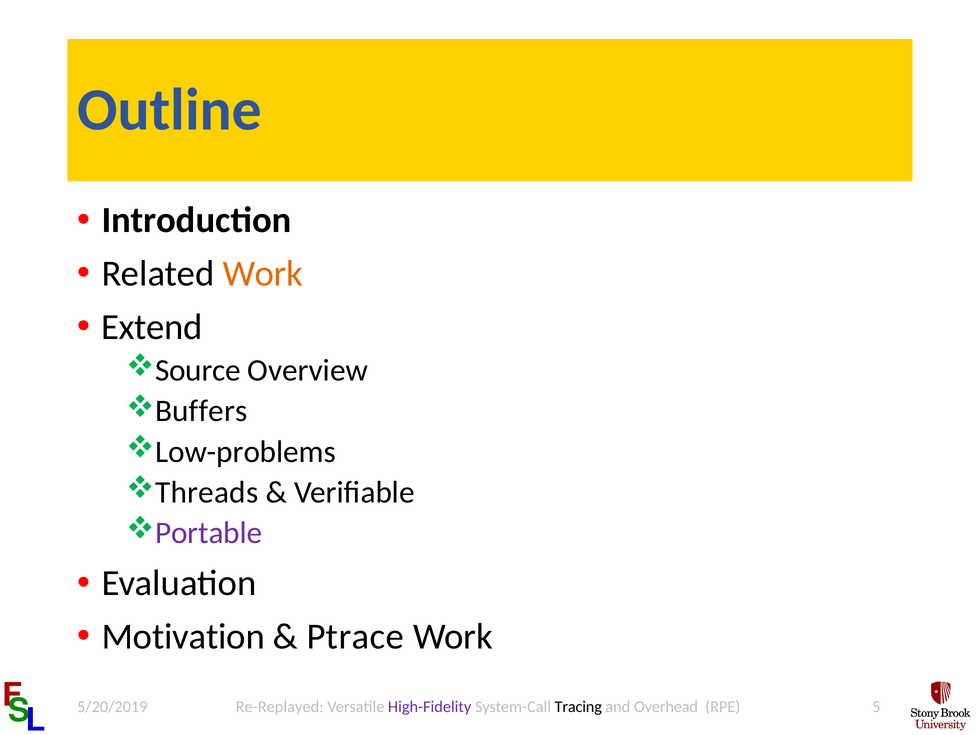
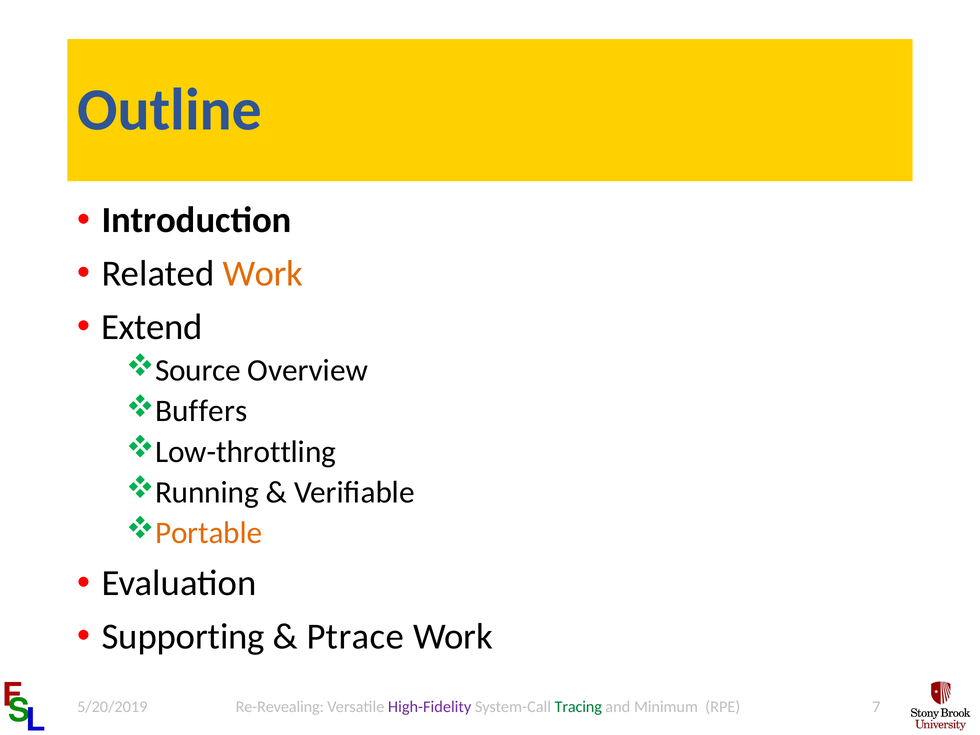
Low-problems: Low-problems -> Low-throttling (246, 452)
Threads: Threads -> Running (207, 492)
Portable colour: purple -> orange (209, 533)
Motivation: Motivation -> Supporting (183, 637)
Re-Replayed: Re-Replayed -> Re-Revealing (280, 707)
Tracing colour: black -> green (578, 707)
Overhead: Overhead -> Minimum (666, 707)
5: 5 -> 7 (876, 707)
